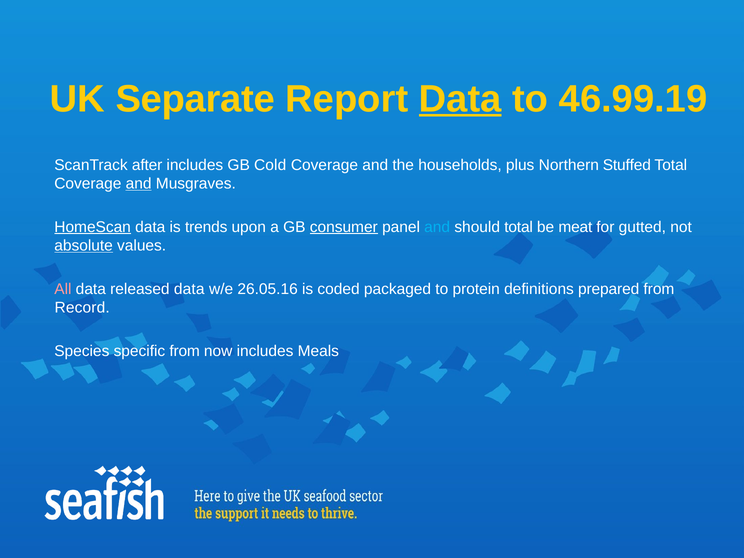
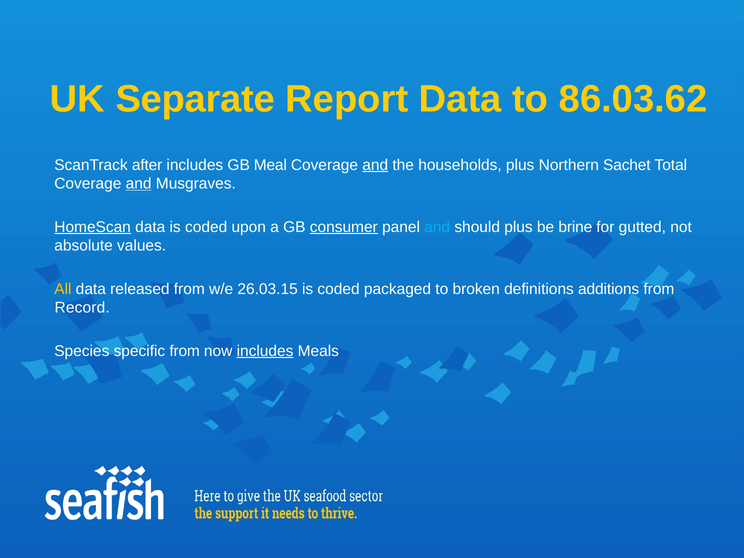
Data underline: present -> none (460, 99)
46.99.19: 46.99.19 -> 86.03.62 (633, 99)
Cold: Cold -> Meal (270, 165)
and underline: none -> present (375, 165)
Stuffed: Stuffed -> Sachet (627, 165)
data is trends: trends -> coded (206, 227)
should total: total -> plus (519, 227)
meat: meat -> brine (575, 227)
absolute underline: present -> none (84, 246)
All colour: pink -> yellow (63, 289)
released data: data -> from (189, 289)
26.05.16: 26.05.16 -> 26.03.15 (268, 289)
protein: protein -> broken (476, 289)
prepared: prepared -> additions (609, 289)
includes underline: none -> present (265, 351)
